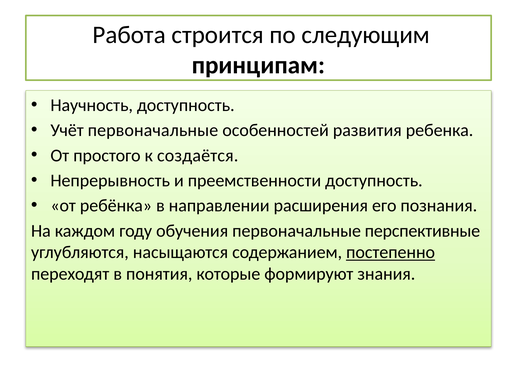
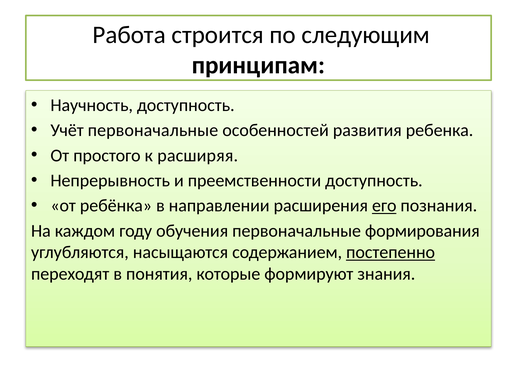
создаётся: создаётся -> расширяя (198, 155)
его underline: none -> present (384, 206)
перспективные: перспективные -> формирования (422, 231)
